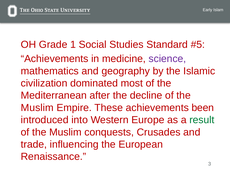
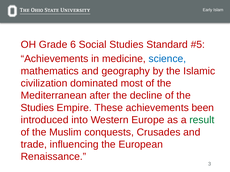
1: 1 -> 6 (73, 45)
science colour: purple -> blue (167, 59)
Muslim: Muslim -> Studies (37, 108)
